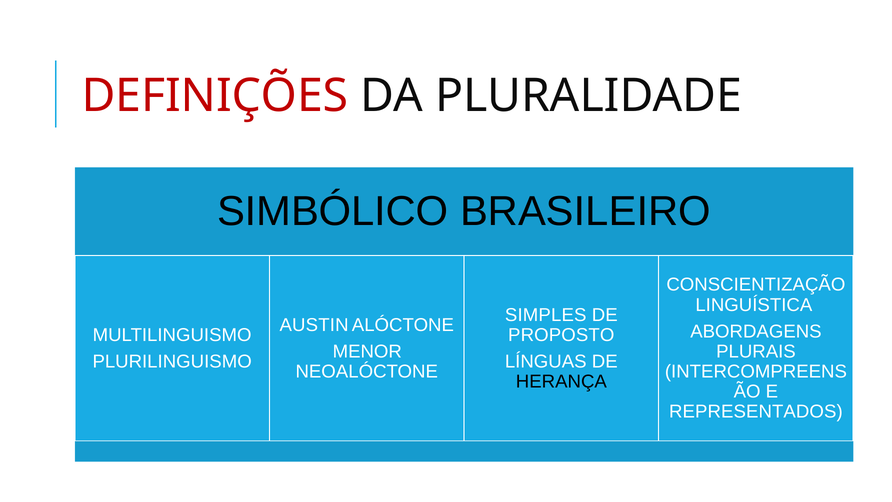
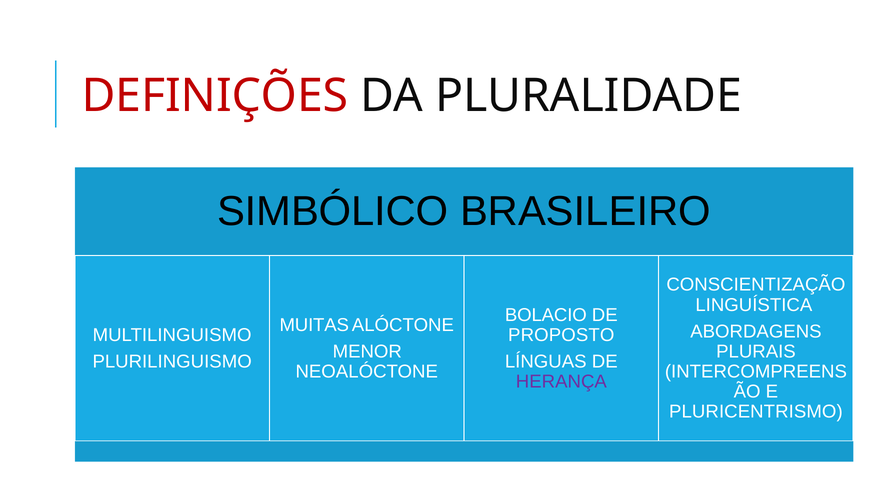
SIMPLES: SIMPLES -> BOLACIO (546, 315)
AUSTIN: AUSTIN -> MUITAS (314, 325)
HERANÇA colour: black -> purple (561, 381)
REPRESENTADOS: REPRESENTADOS -> PLURICENTRISMO (756, 412)
